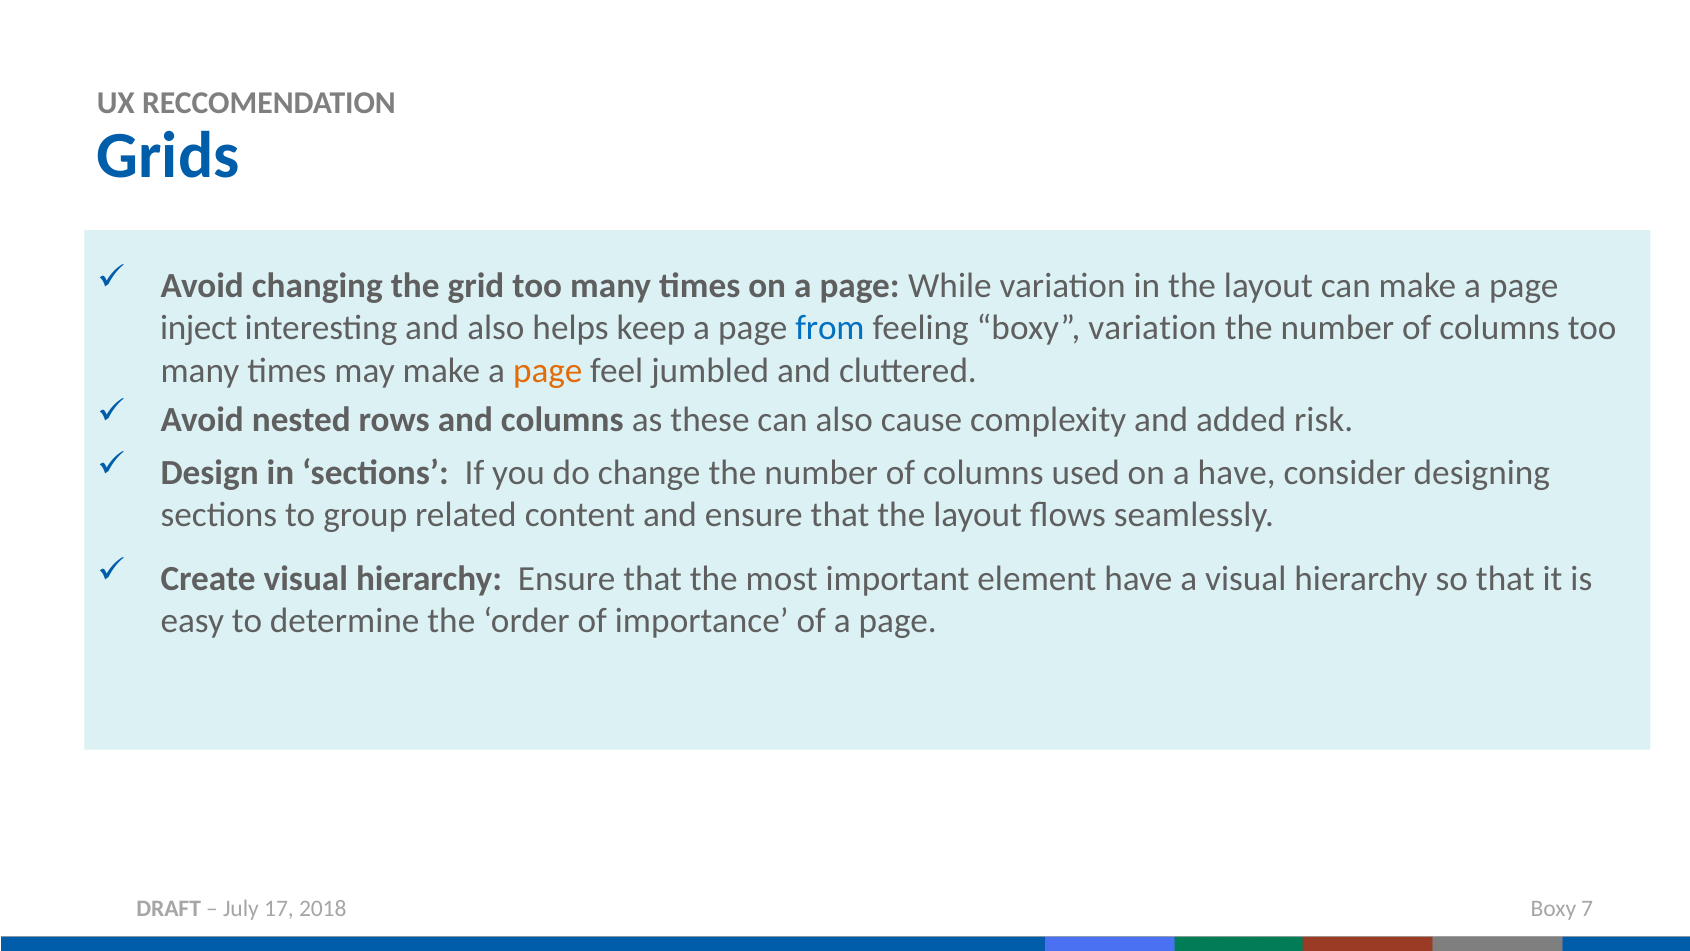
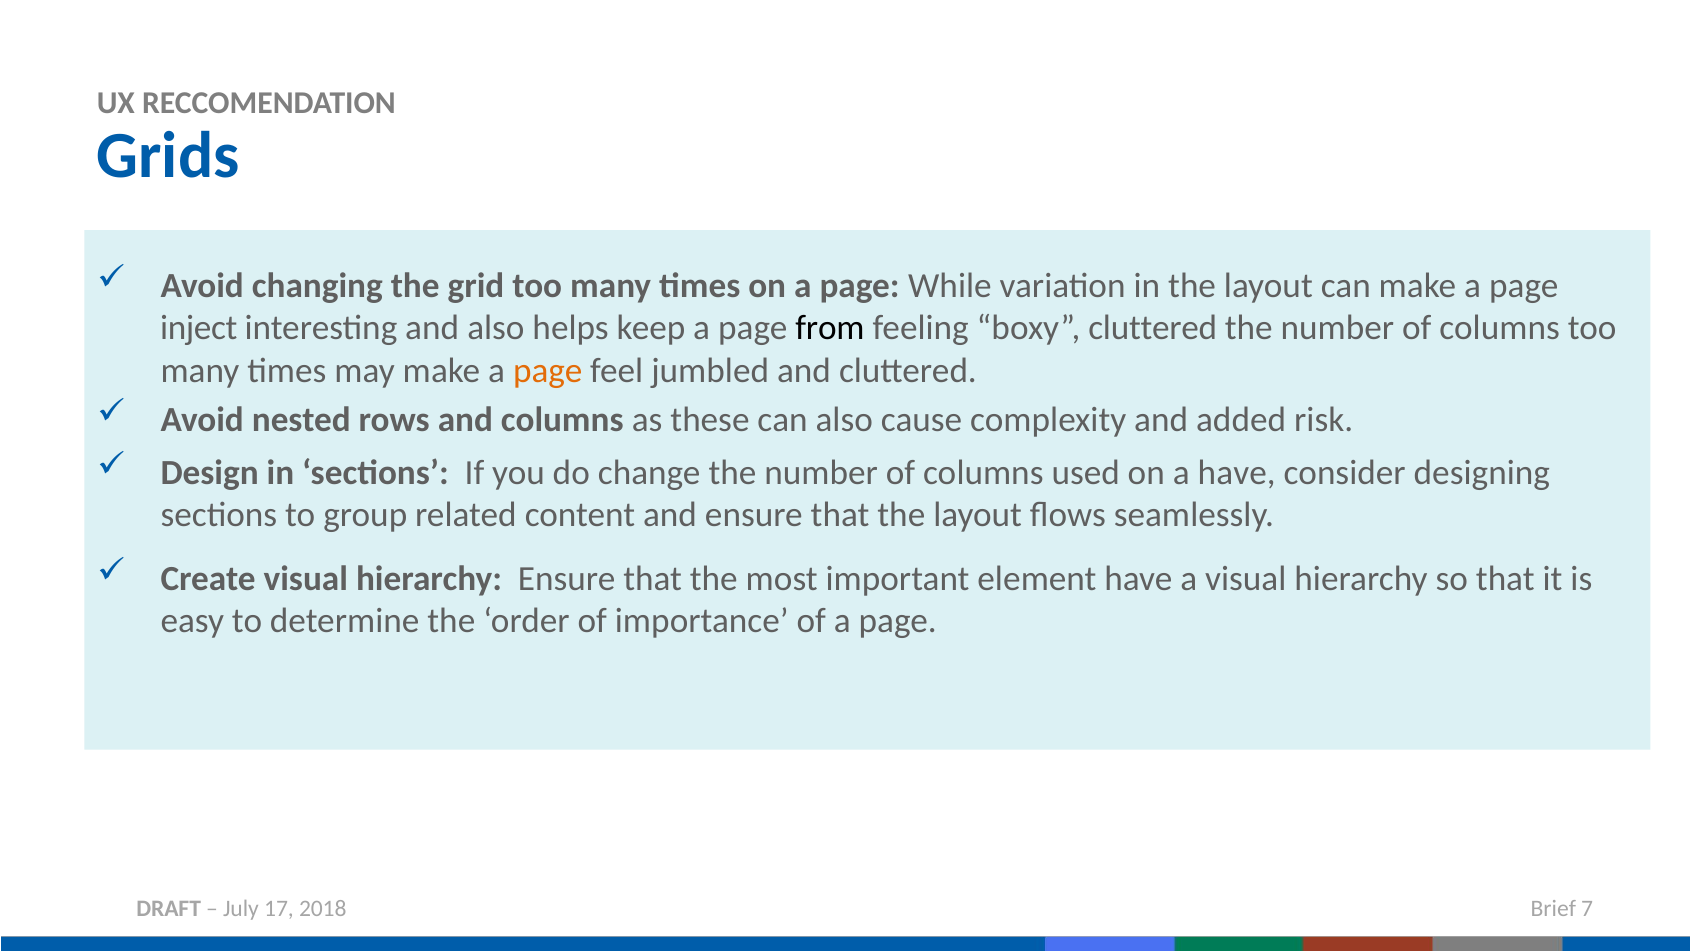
from colour: blue -> black (830, 328)
boxy variation: variation -> cluttered (1153, 328)
Boxy: Boxy -> Brief (1553, 908)
